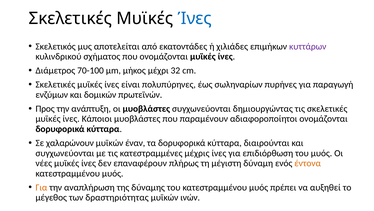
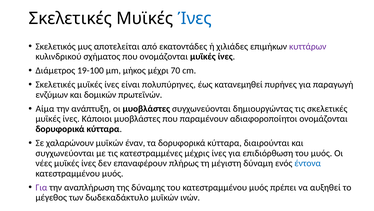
70-100: 70-100 -> 19-100 (91, 70)
32: 32 -> 70 (175, 70)
σωληναρίων: σωληναρίων -> κατανεμηθεί (239, 84)
Προς: Προς -> Αίμα (45, 108)
έντονα colour: orange -> blue (308, 163)
Για colour: orange -> purple (41, 187)
δραστηριότητας: δραστηριότητας -> δωδεκαδάκτυλο (117, 197)
